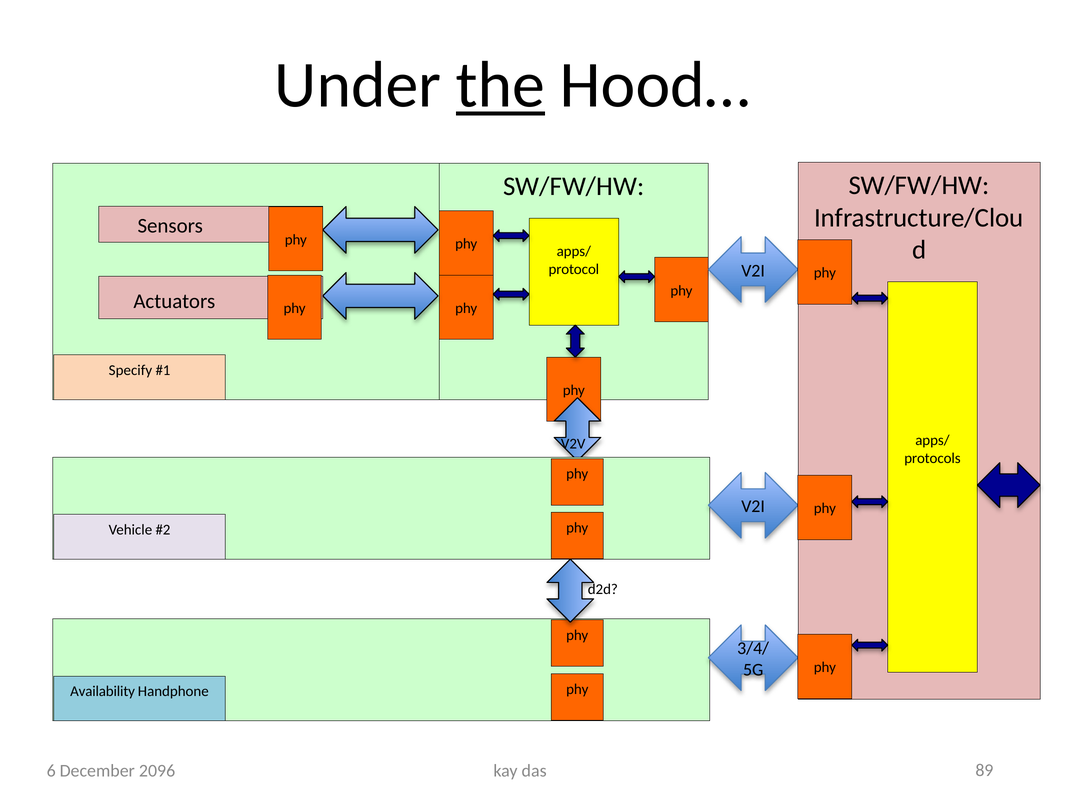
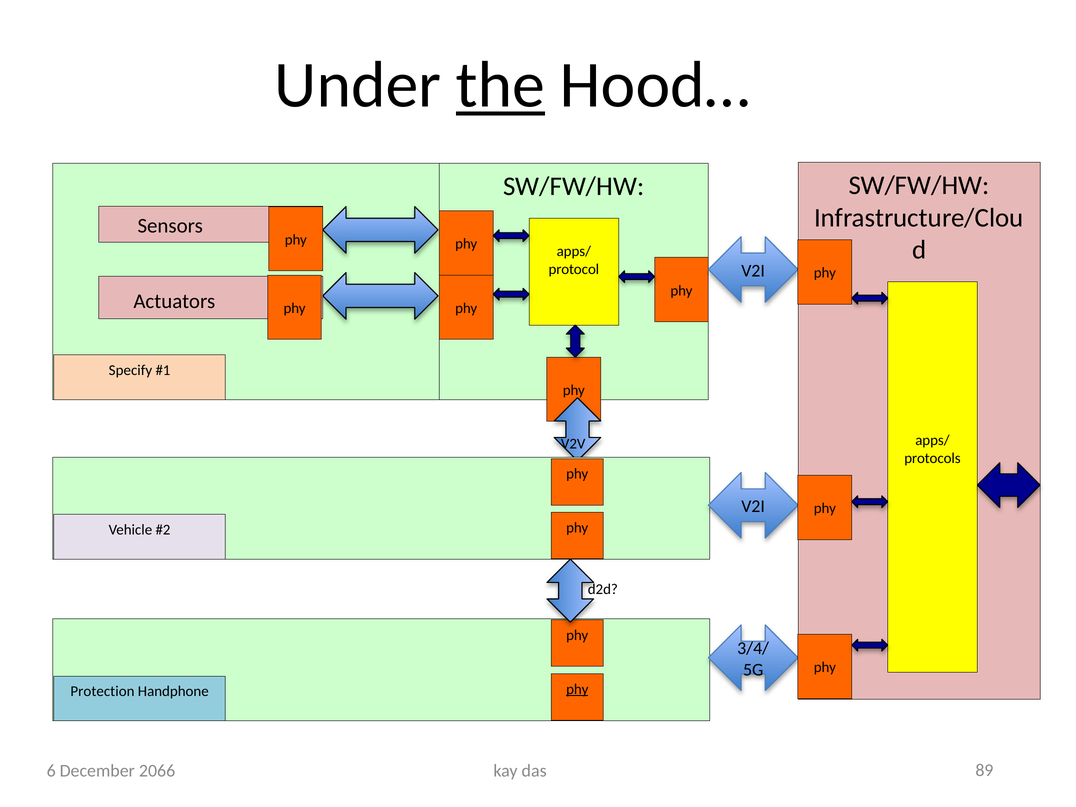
phy underline: none -> present (577, 689)
Availability: Availability -> Protection (102, 691)
2096: 2096 -> 2066 (157, 771)
